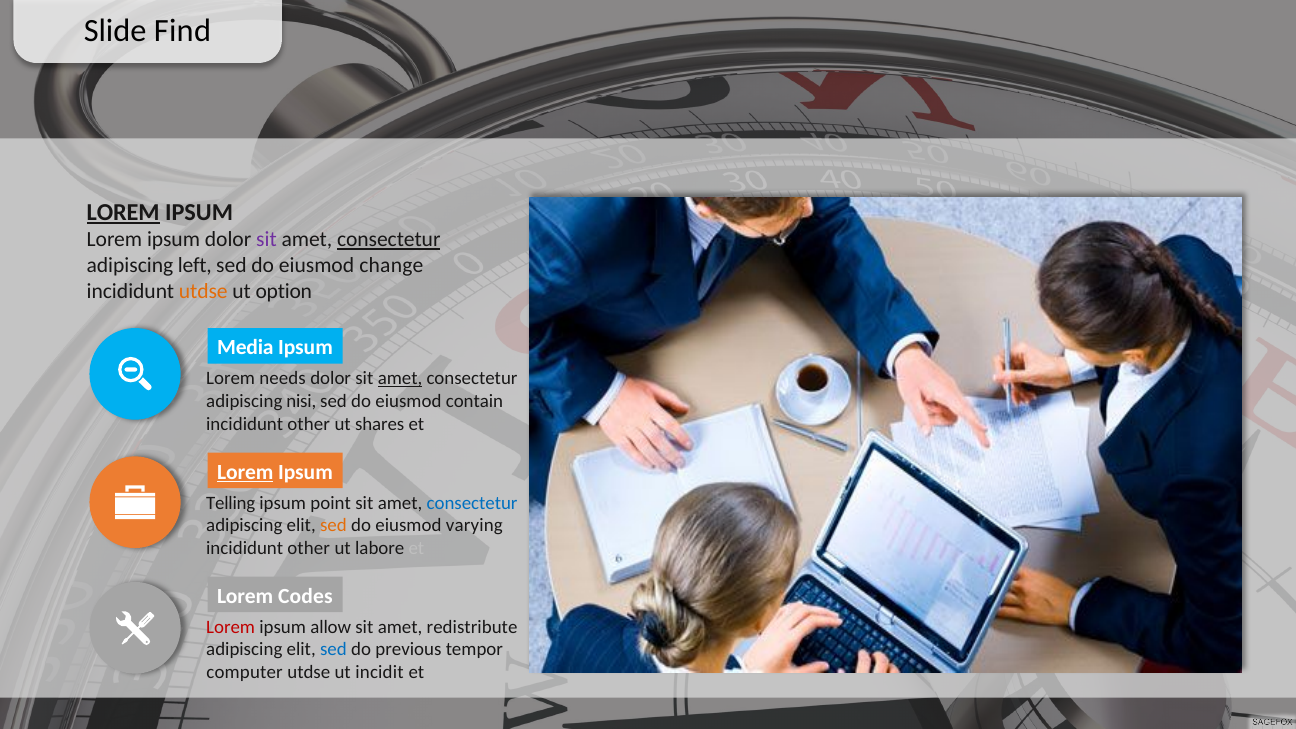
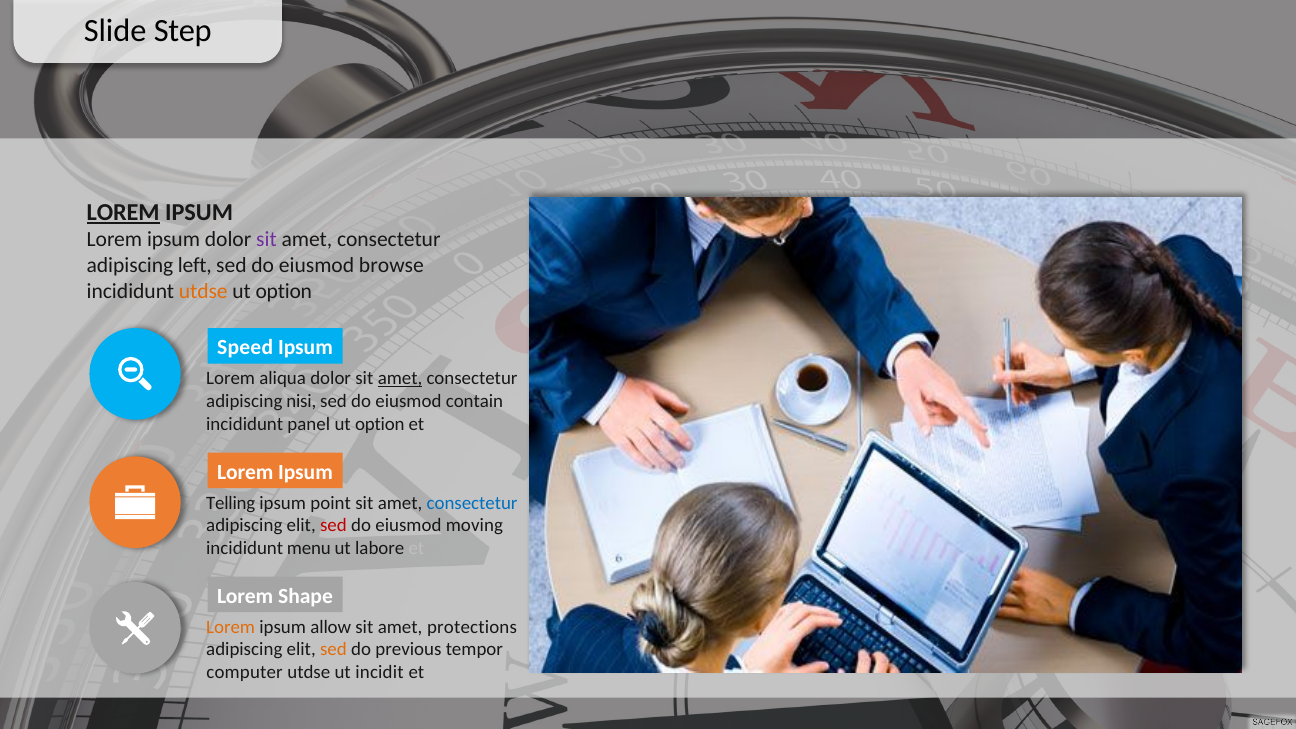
Find: Find -> Step (183, 31)
consectetur underline: present -> none (389, 240)
change: change -> browse (391, 266)
Media: Media -> Speed (245, 347)
needs: needs -> aliqua (283, 378)
other: other -> panel (309, 424)
shares: shares -> option (380, 424)
Lorem underline: present -> none (245, 472)
sed colour: orange -> red (333, 526)
varying: varying -> moving (474, 526)
other: other -> menu (309, 548)
Codes: Codes -> Shape (305, 596)
Lorem colour: red -> orange (231, 627)
redistribute: redistribute -> protections (472, 627)
sed colour: blue -> orange (333, 650)
